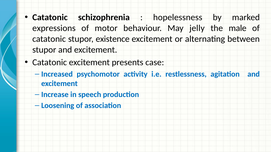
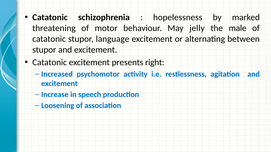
expressions: expressions -> threatening (54, 28)
existence: existence -> language (113, 39)
case: case -> right (155, 63)
